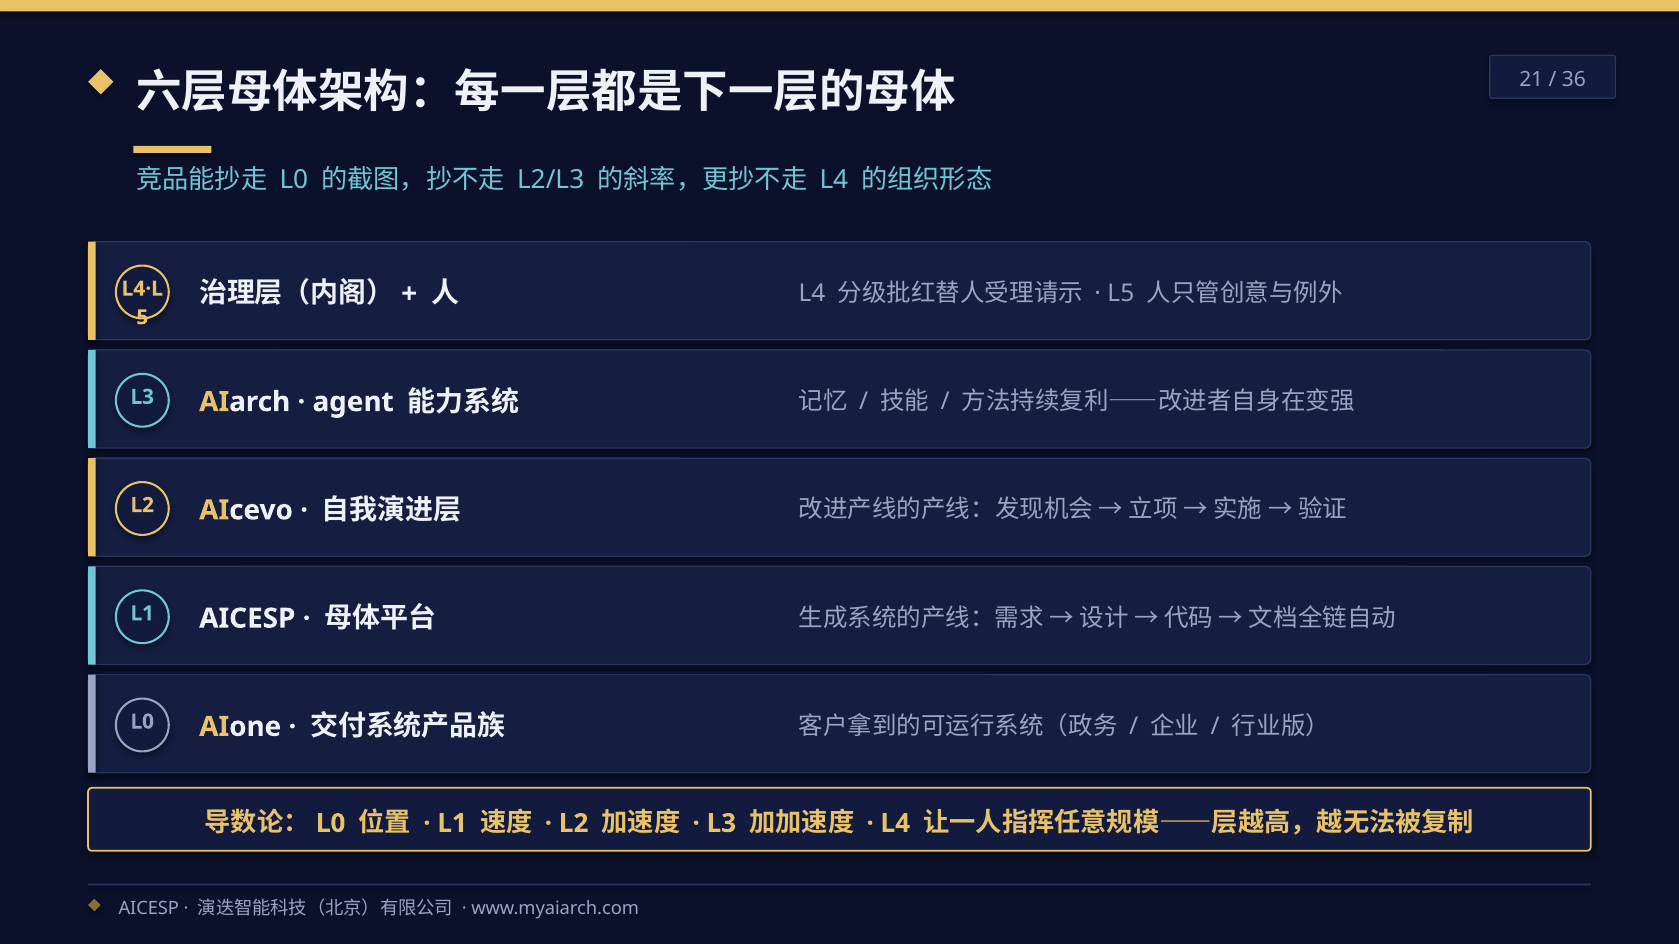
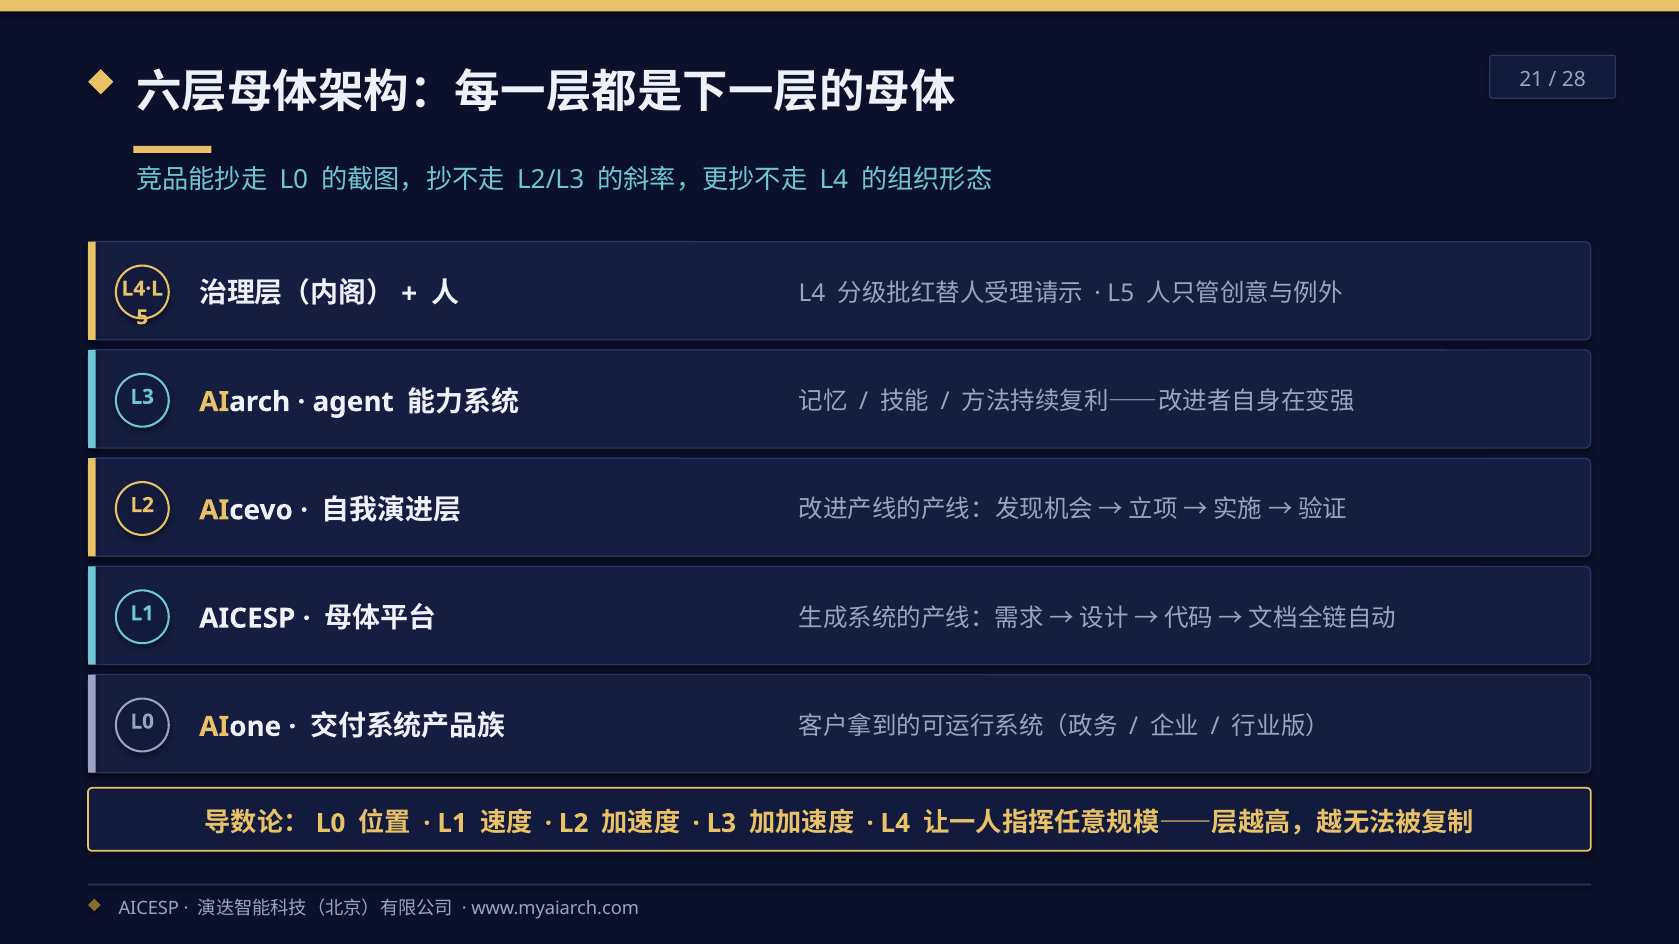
36: 36 -> 28 (1574, 80)
